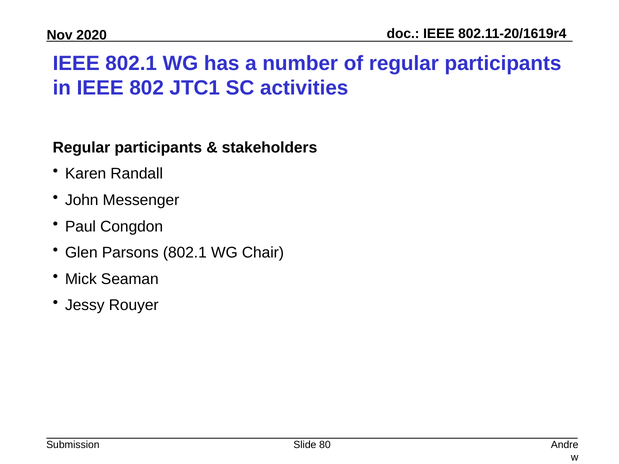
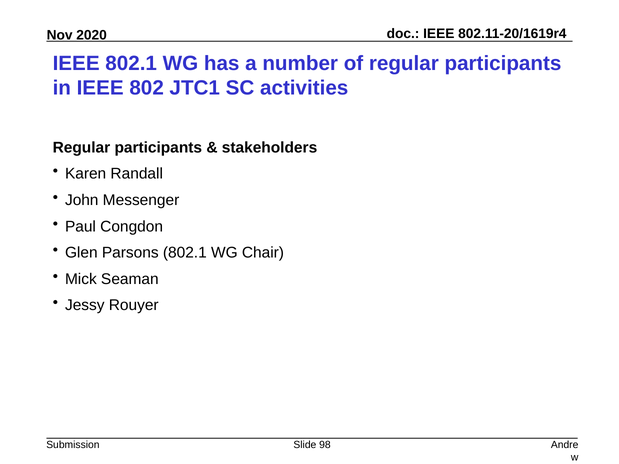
80: 80 -> 98 (325, 445)
